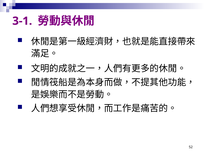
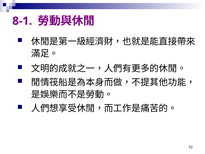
3-1: 3-1 -> 8-1 (22, 21)
